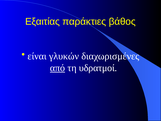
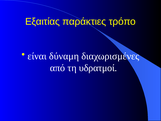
βάθος: βάθος -> τρόπο (122, 21)
γλυκών: γλυκών -> δύναμη (64, 56)
από underline: present -> none (57, 68)
